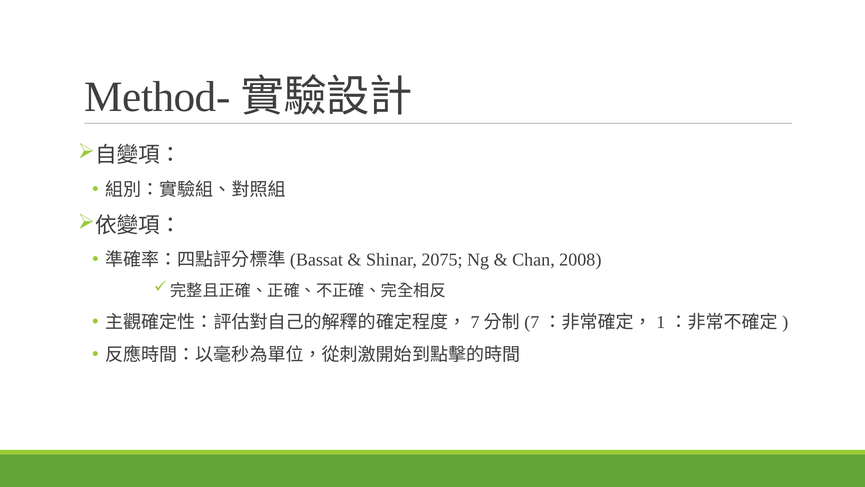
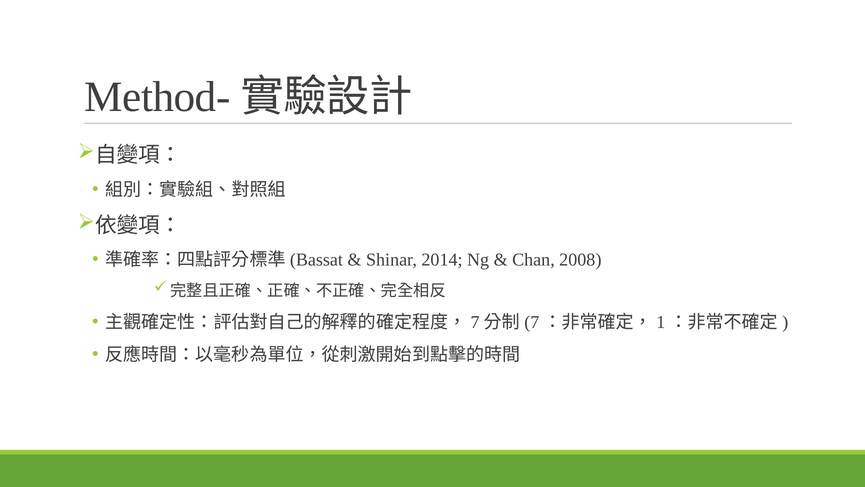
2075: 2075 -> 2014 (442, 260)
